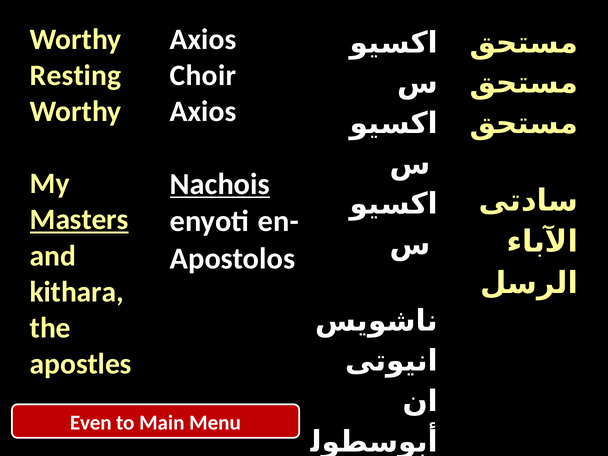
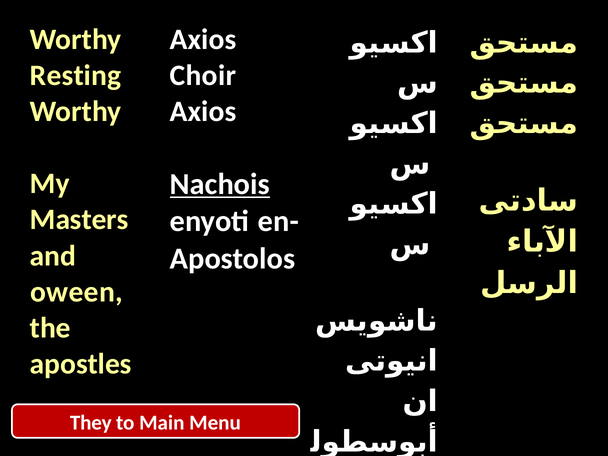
Masters underline: present -> none (79, 220)
kithara: kithara -> oween (77, 292)
Even: Even -> They (91, 423)
